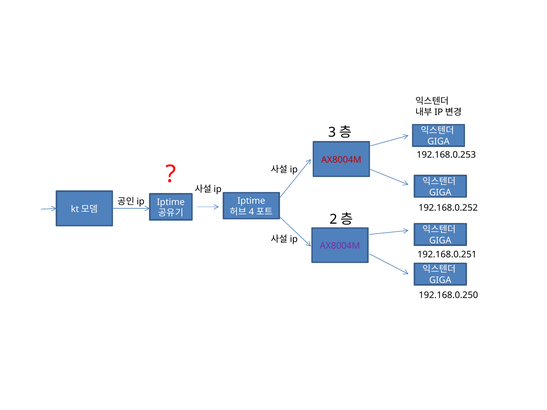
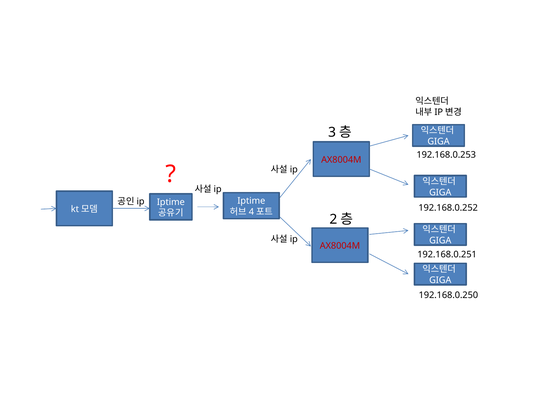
AX8004M colour: purple -> red (340, 246)
